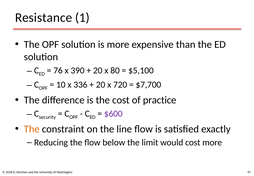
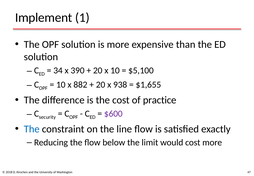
Resistance: Resistance -> Implement (44, 18)
76: 76 -> 34 (58, 70)
x 80: 80 -> 10 (115, 70)
336: 336 -> 882 (80, 85)
720: 720 -> 938 (120, 85)
$7,700: $7,700 -> $1,655 (148, 85)
The colour: orange -> blue (32, 129)
